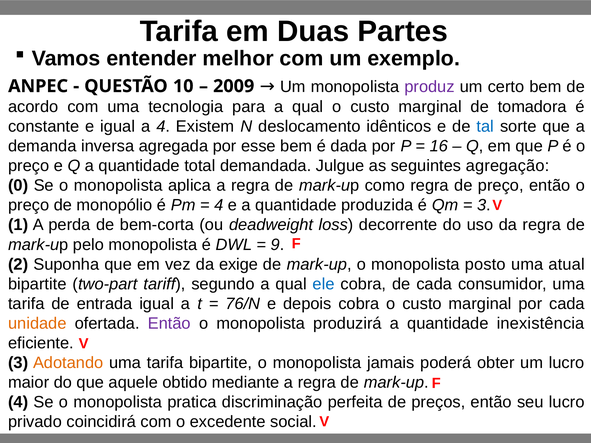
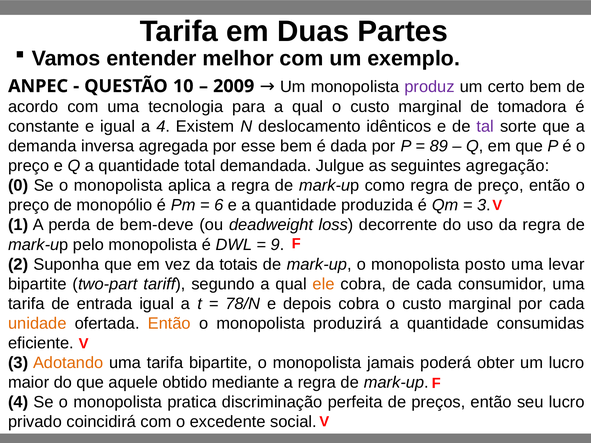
tal colour: blue -> purple (485, 126)
16: 16 -> 89 (439, 146)
4: 4 -> 6 (219, 205)
bem-corta: bem-corta -> bem-deve (157, 225)
exige: exige -> totais (239, 264)
atual: atual -> levar (567, 264)
ele colour: blue -> orange (324, 284)
76/N: 76/N -> 78/N (243, 304)
Então colour: purple -> orange (169, 324)
inexistência: inexistência -> consumidas (541, 324)
